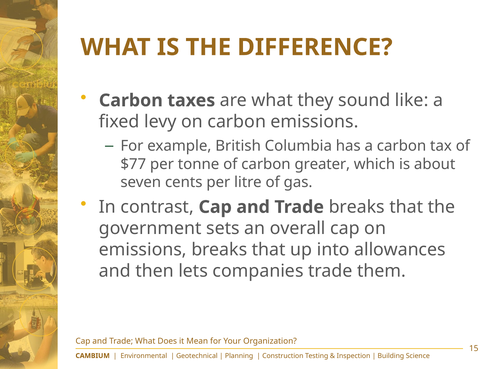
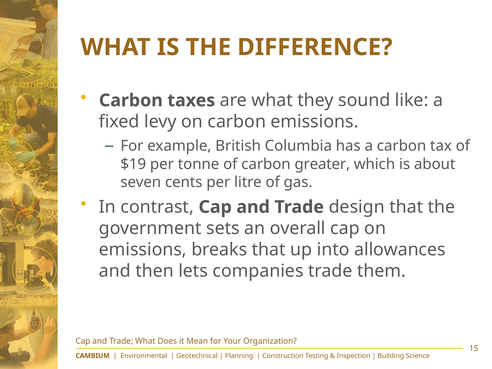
$77: $77 -> $19 (133, 164)
Trade breaks: breaks -> design (357, 207)
